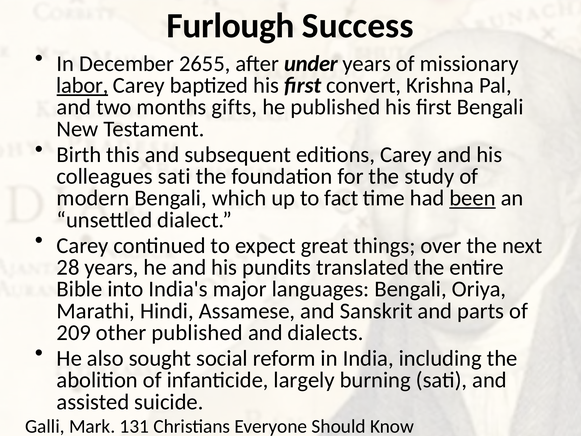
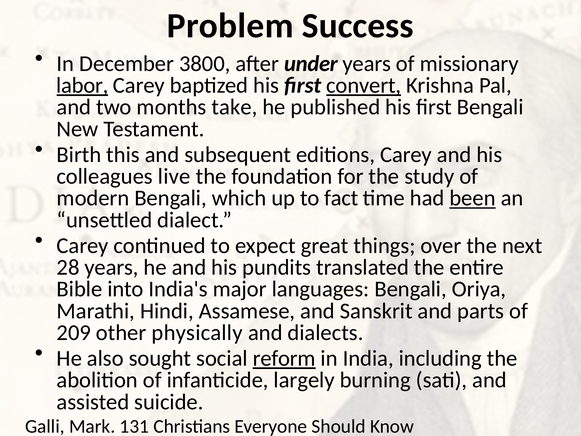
Furlough: Furlough -> Problem (230, 26)
2655: 2655 -> 3800 (205, 64)
convert underline: none -> present (364, 85)
gifts: gifts -> take (234, 107)
colleagues sati: sati -> live (174, 176)
other published: published -> physically (197, 332)
reform underline: none -> present (284, 358)
